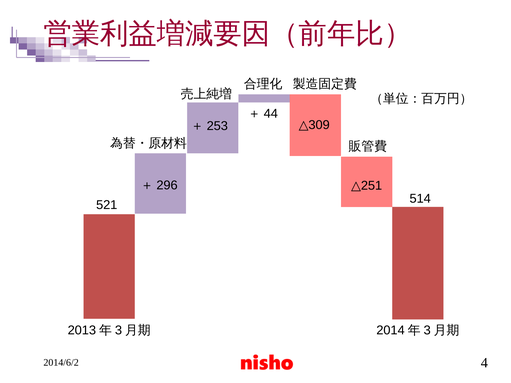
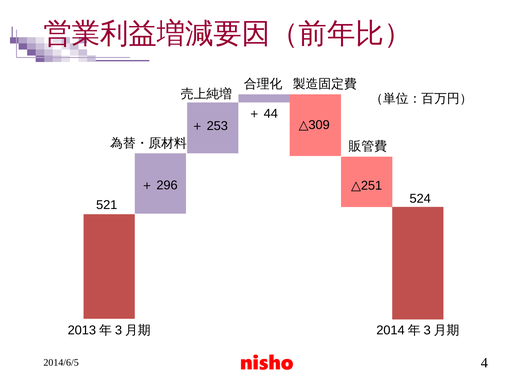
514: 514 -> 524 (420, 199)
2014/6/2: 2014/6/2 -> 2014/6/5 (61, 363)
